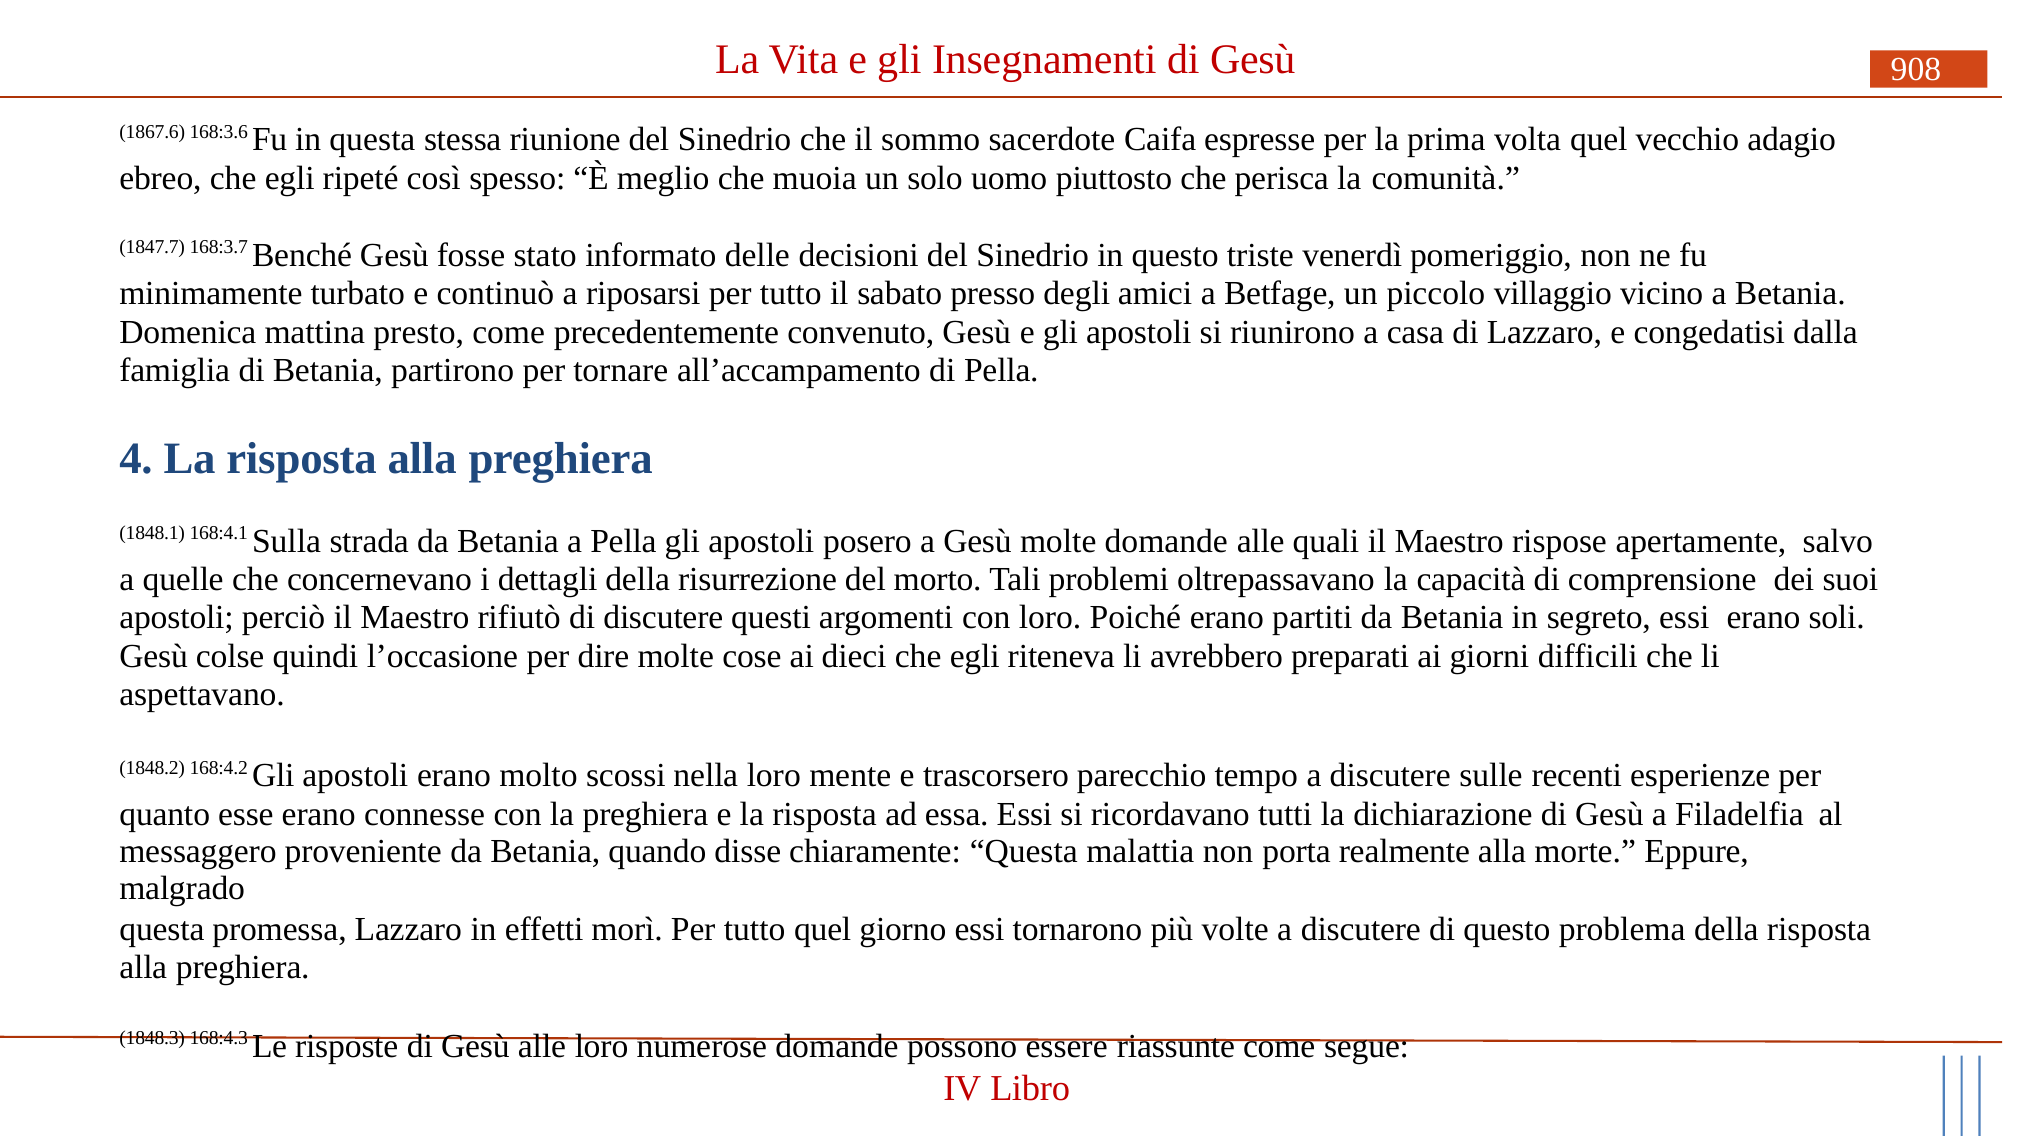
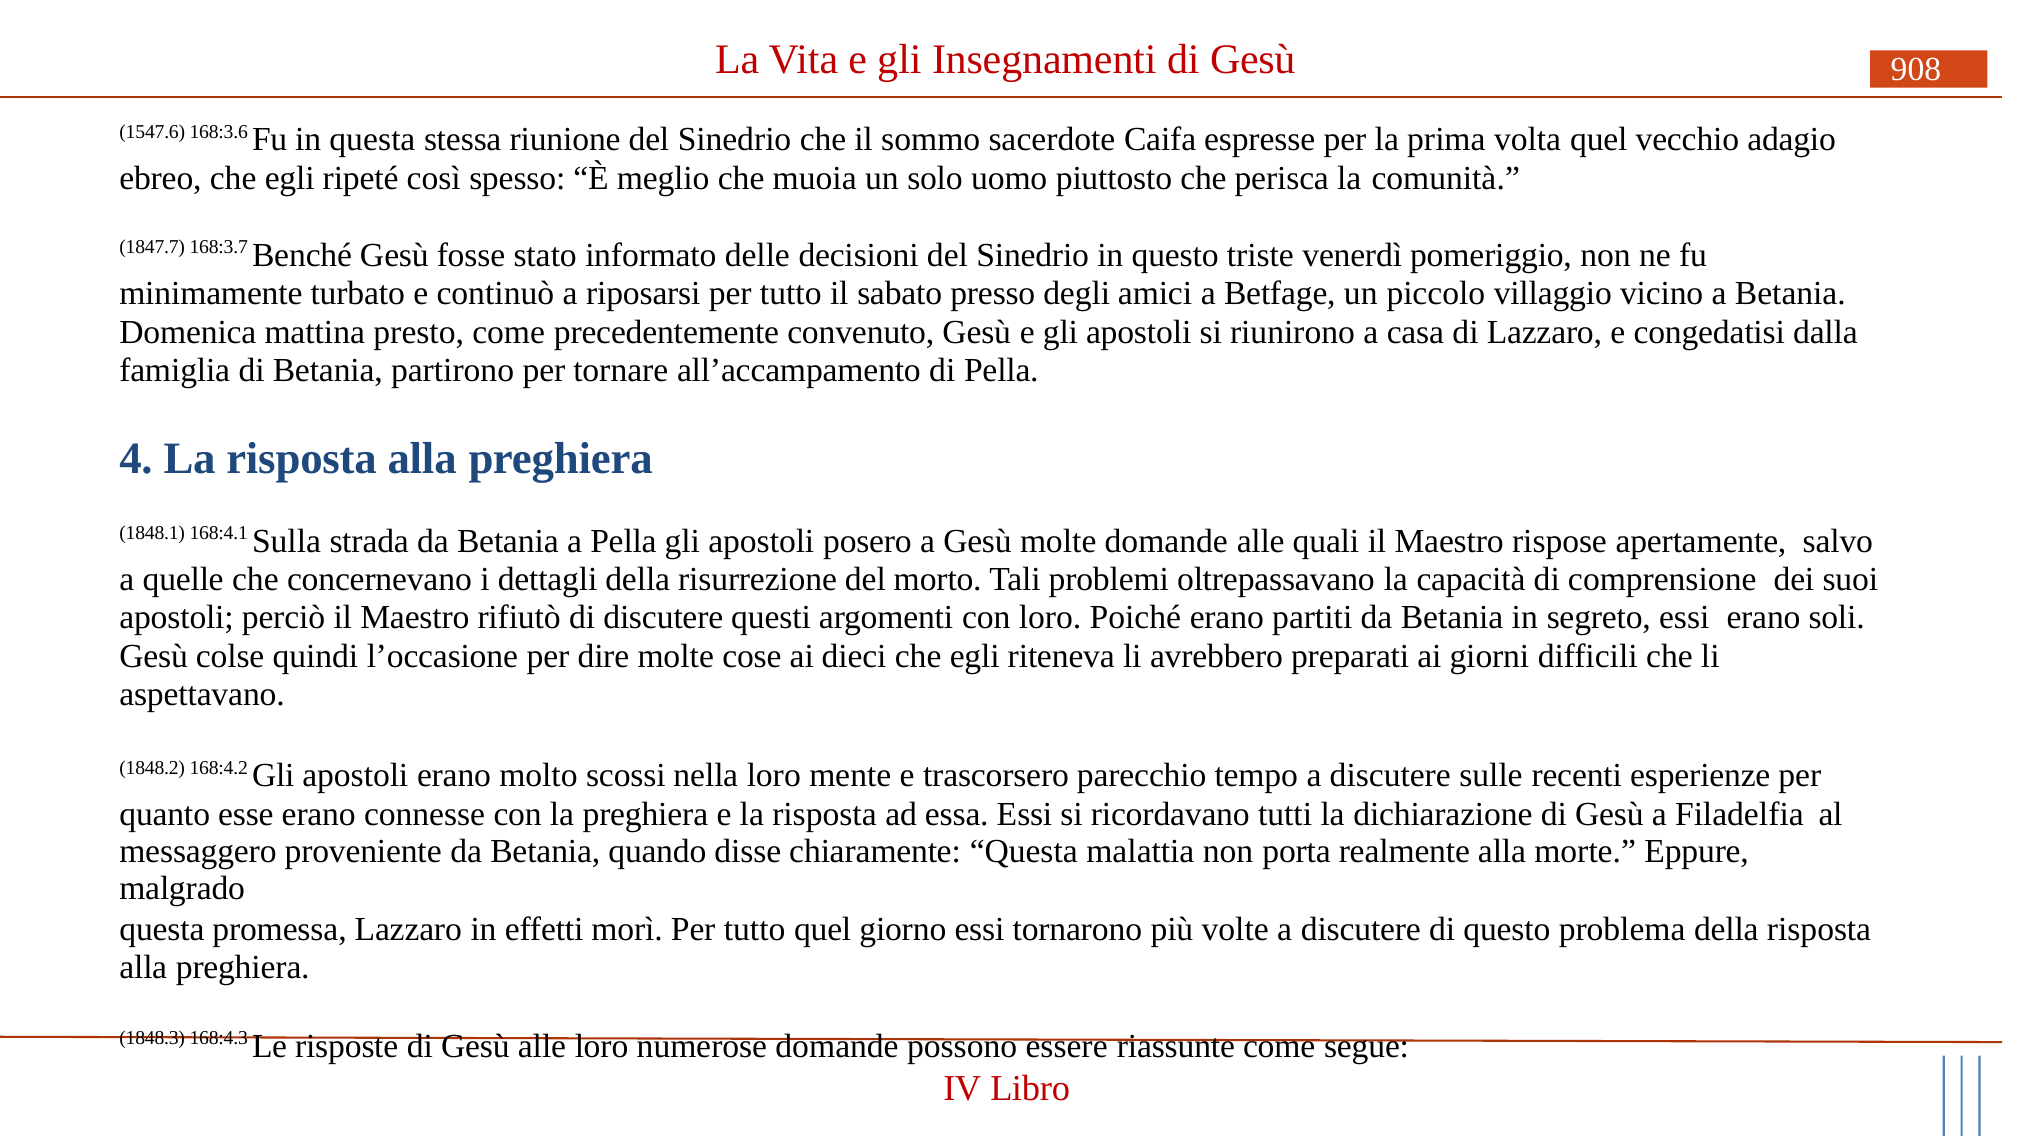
1867.6: 1867.6 -> 1547.6 (152, 132)
